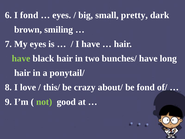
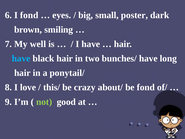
pretty: pretty -> poster (134, 15)
eyes: eyes -> well (38, 44)
have colour: light green -> light blue (21, 58)
